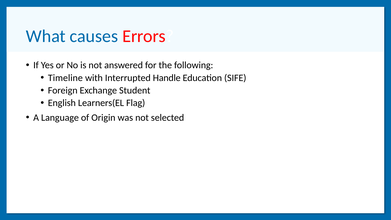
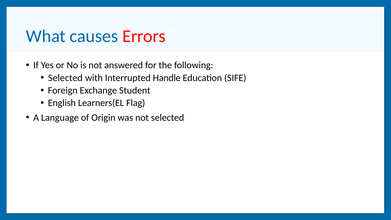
Timeline: Timeline -> Selected (65, 78)
